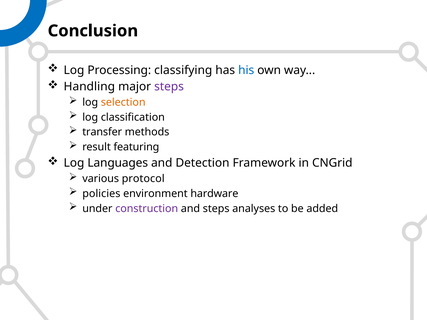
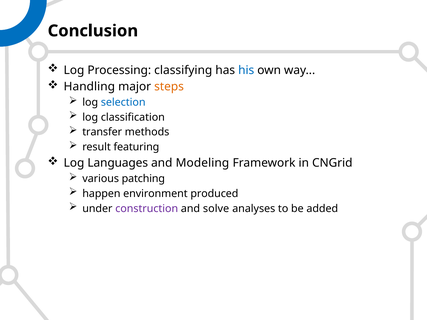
steps colour: purple -> orange (169, 87)
selection colour: orange -> blue (123, 102)
Detection: Detection -> Modeling (202, 163)
protocol: protocol -> patching (143, 179)
policies: policies -> happen (101, 194)
hardware: hardware -> produced (214, 194)
and steps: steps -> solve (216, 209)
